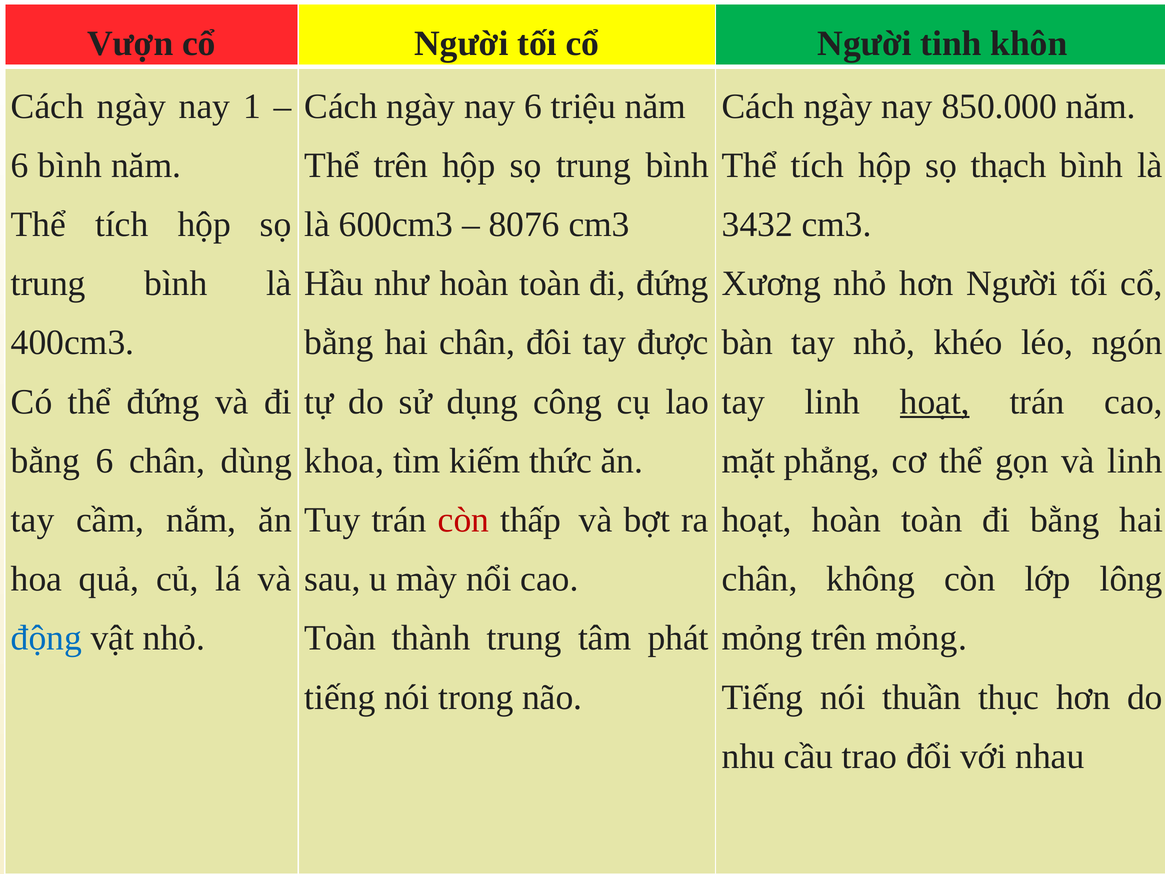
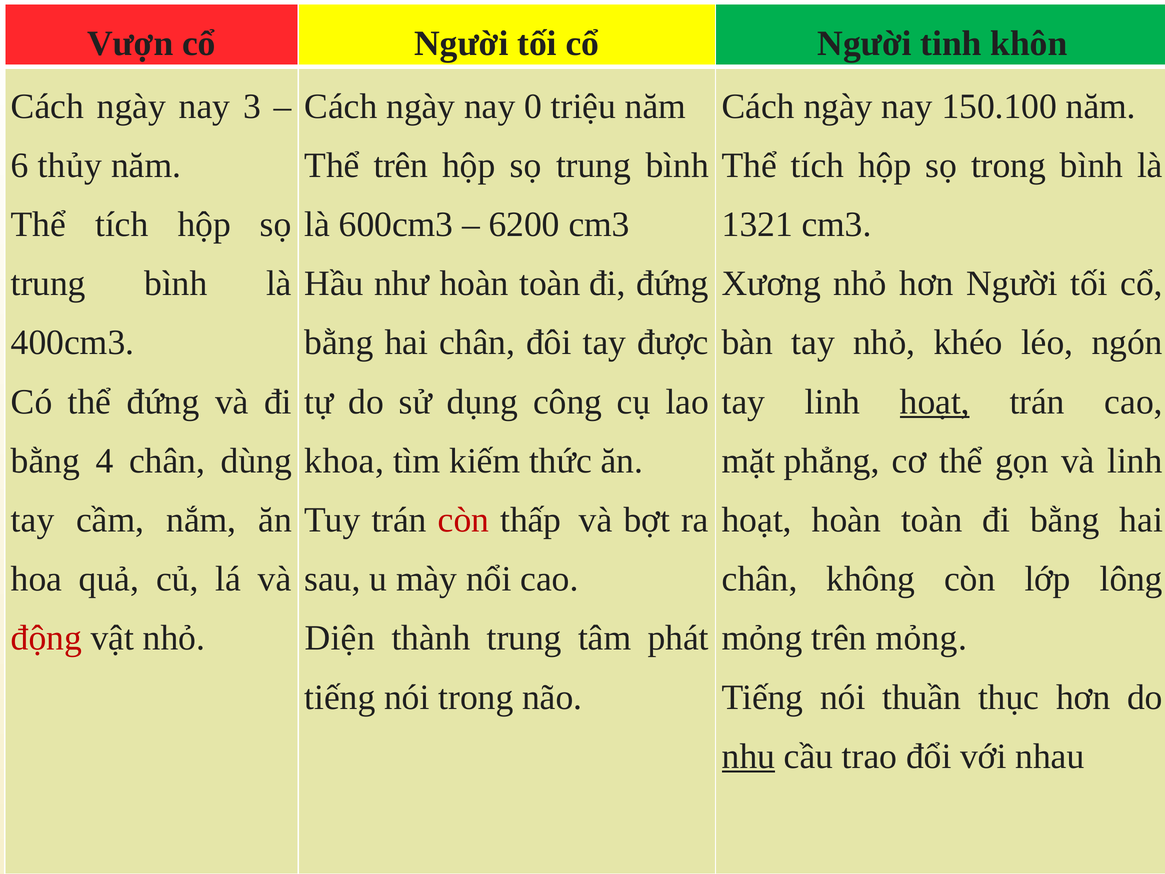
1: 1 -> 3 (252, 106)
nay 6: 6 -> 0 (533, 106)
850.000: 850.000 -> 150.100 (999, 106)
6 bình: bình -> thủy (70, 165)
sọ thạch: thạch -> trong (1009, 165)
8076: 8076 -> 6200 (524, 224)
3432: 3432 -> 1321 (757, 224)
bằng 6: 6 -> 4 (105, 461)
động colour: blue -> red (46, 638)
Toàn: Toàn -> Diện (340, 638)
nhu underline: none -> present (748, 756)
